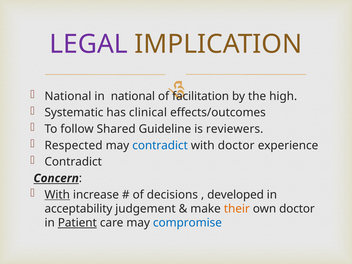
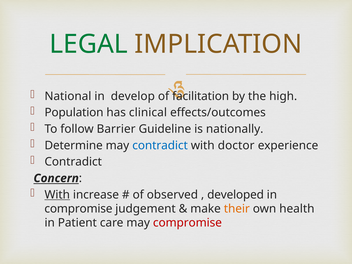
LEGAL colour: purple -> green (89, 44)
in national: national -> develop (133, 96)
Systematic: Systematic -> Population (74, 113)
Shared: Shared -> Barrier (116, 129)
reviewers: reviewers -> nationally (235, 129)
Respected: Respected -> Determine (74, 145)
decisions: decisions -> observed (172, 195)
acceptability: acceptability -> compromise (78, 209)
own doctor: doctor -> health (297, 209)
Patient underline: present -> none (77, 223)
compromise colour: blue -> red (187, 223)
